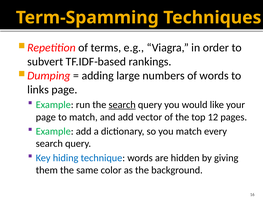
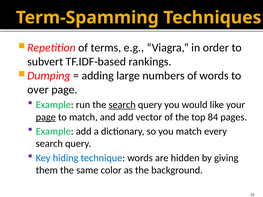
links: links -> over (38, 90)
page underline: none -> present (46, 117)
12: 12 -> 84 (213, 117)
